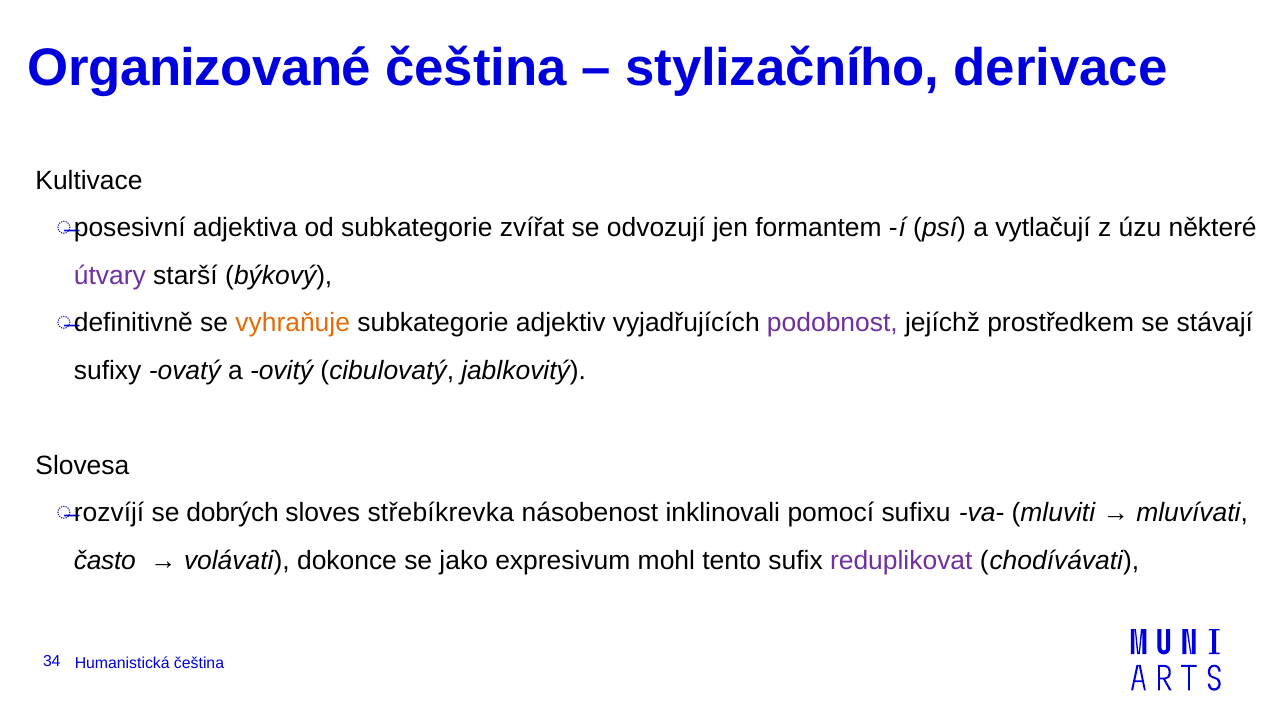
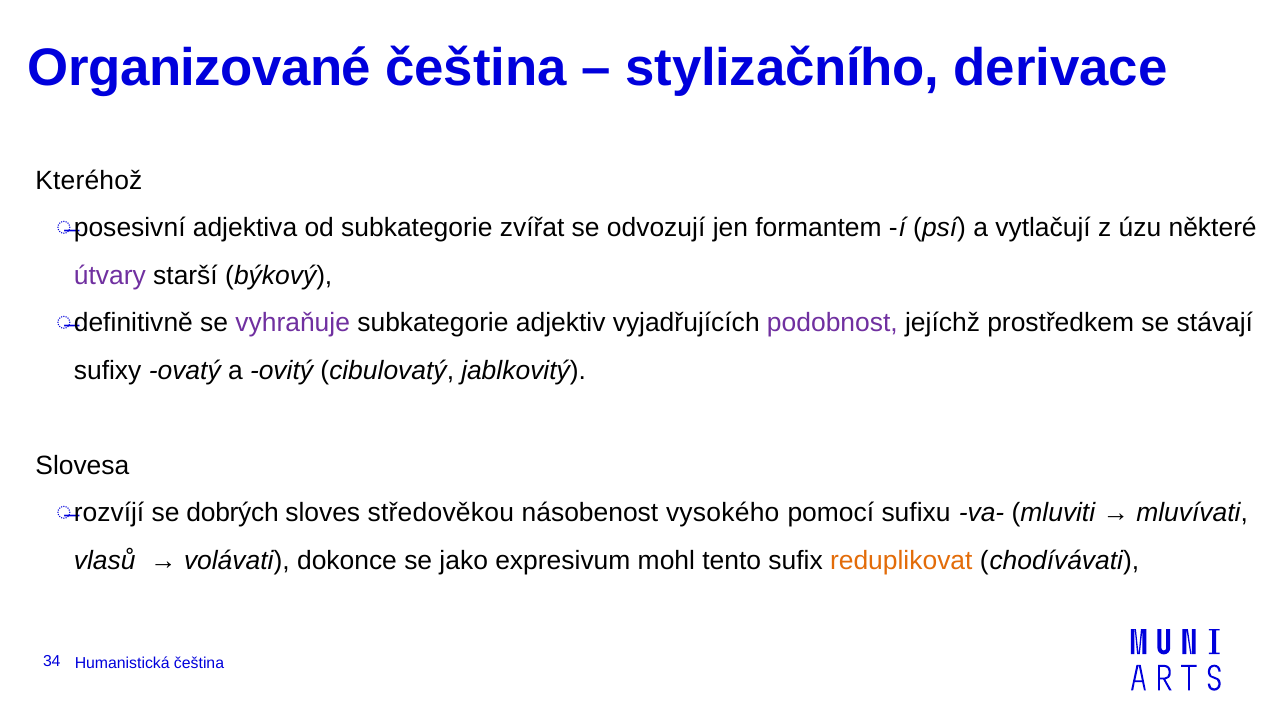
Kultivace: Kultivace -> Kteréhož (89, 180)
vyhraňuje colour: orange -> purple (293, 323)
střebíkrevka: střebíkrevka -> středověkou (441, 513)
inklinovali: inklinovali -> vysokého (723, 513)
často: často -> vlasů (105, 560)
reduplikovat colour: purple -> orange (901, 560)
